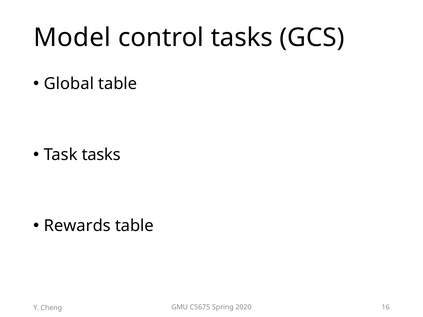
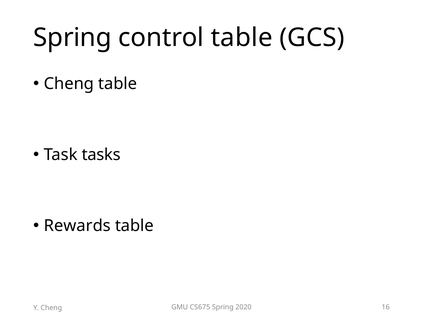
Model: Model -> Spring (72, 38)
control tasks: tasks -> table (242, 38)
Global: Global -> Cheng (69, 84)
